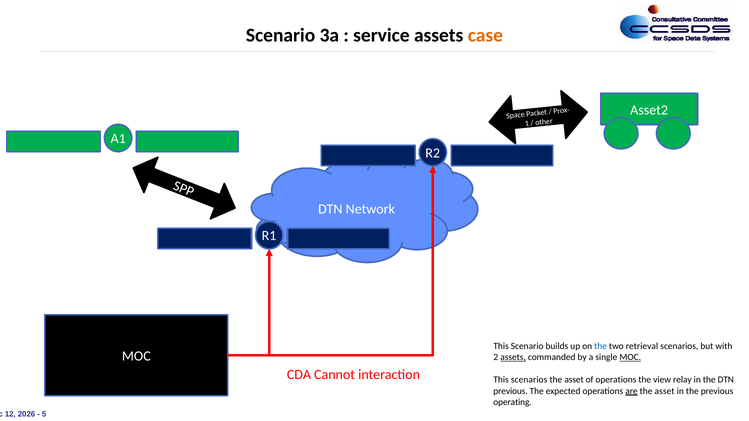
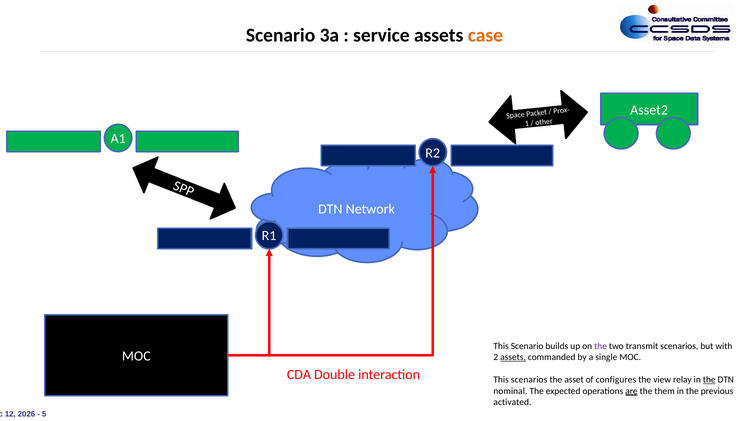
the colour: blue -> purple (601, 346)
retrieval: retrieval -> transmit (642, 346)
MOC underline: present -> none (630, 358)
Cannot: Cannot -> Double (335, 375)
of operations: operations -> configures (616, 380)
the underline: none -> present (709, 380)
previous: previous -> nominal (510, 391)
asset: asset -> them (665, 391)
operating: operating -> activated (512, 403)
